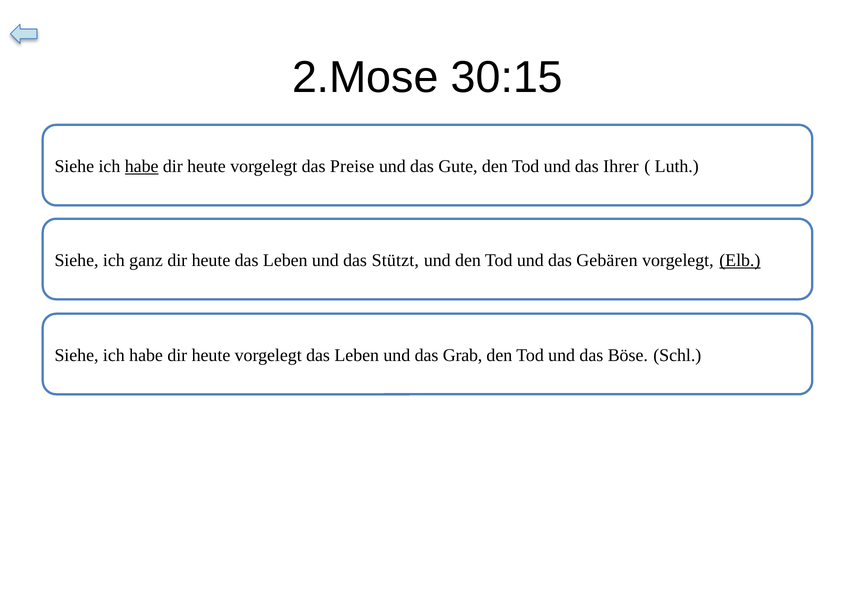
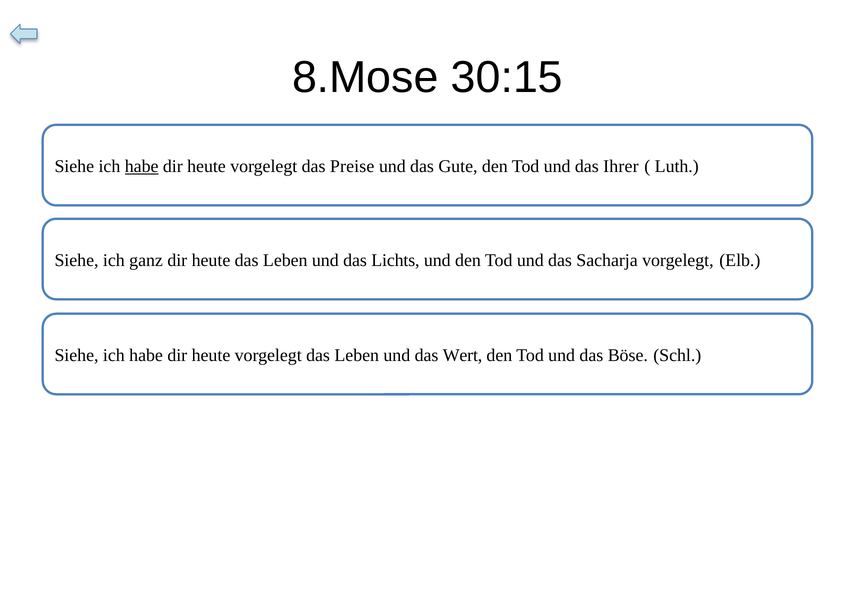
2.Mose: 2.Mose -> 8.Mose (365, 78)
Stützt: Stützt -> Lichts (395, 260)
Gebären: Gebären -> Sacharja (607, 260)
Elb underline: present -> none (740, 260)
Grab: Grab -> Wert (463, 355)
